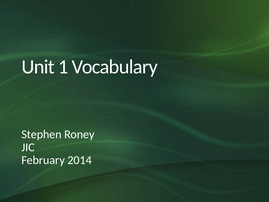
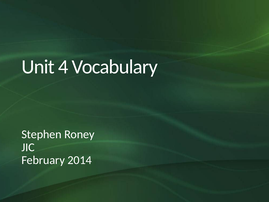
1: 1 -> 4 (63, 67)
